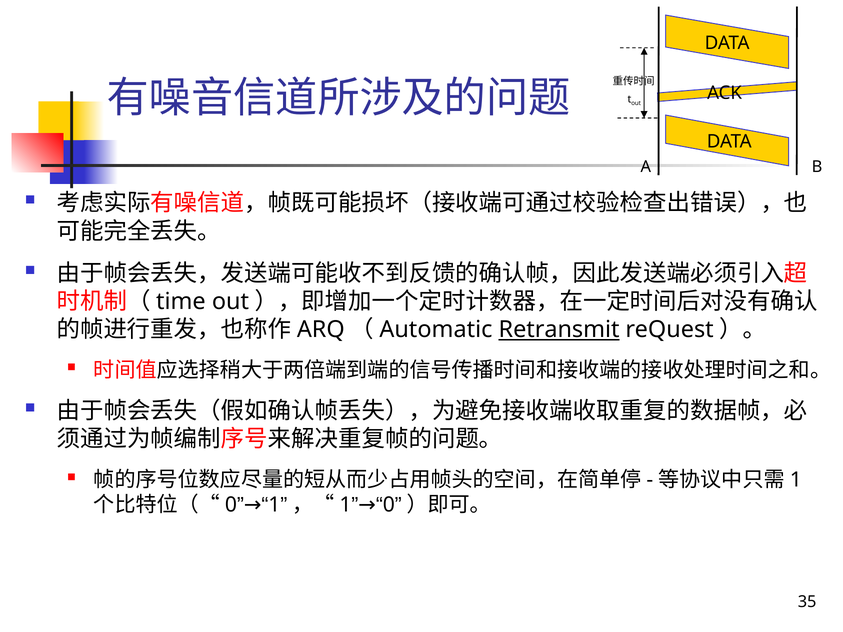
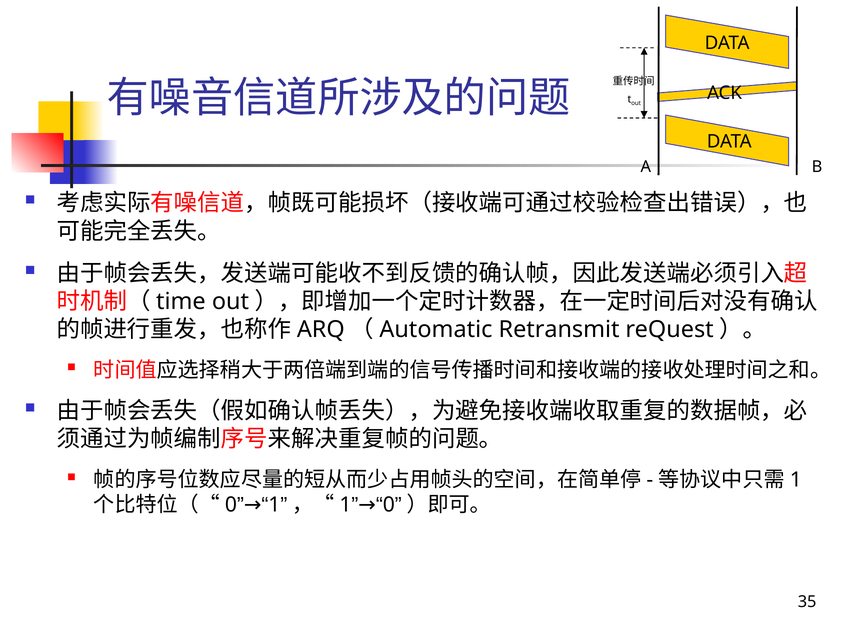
Retransmit underline: present -> none (559, 330)
